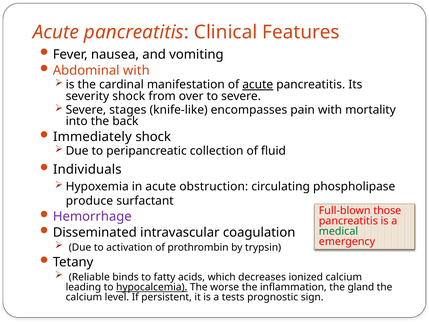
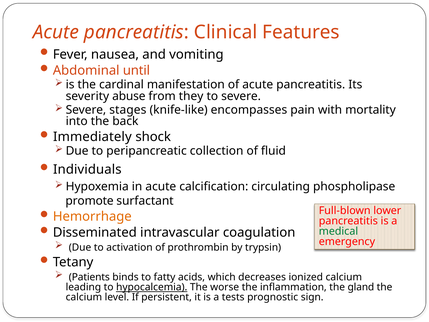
Abdominal with: with -> until (136, 70)
acute underline: present -> none (258, 85)
severity shock: shock -> abuse (129, 96)
over: over -> they (191, 96)
obstruction: obstruction -> calcification (214, 187)
produce: produce -> promote (90, 201)
those: those -> lower (387, 211)
Hemorrhage colour: purple -> orange (92, 216)
Reliable: Reliable -> Patients (89, 277)
